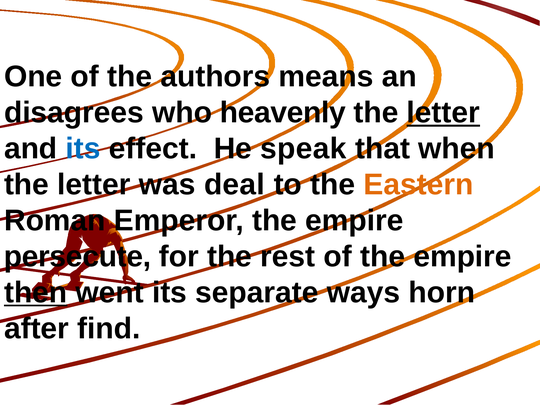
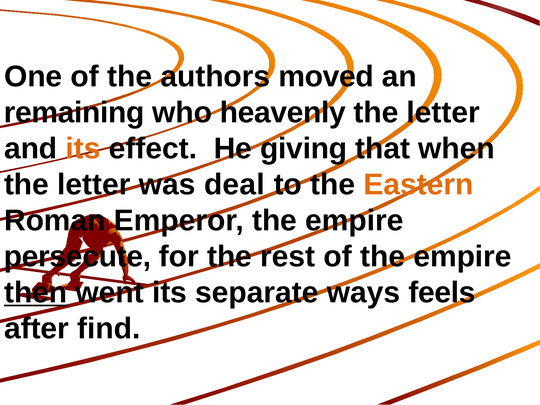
means: means -> moved (326, 77)
disagrees: disagrees -> remaining (74, 113)
letter underline: present -> none (443, 113)
its colour: blue -> orange (83, 149)
speak: speak -> giving (304, 149)
horn: horn -> feels (442, 293)
